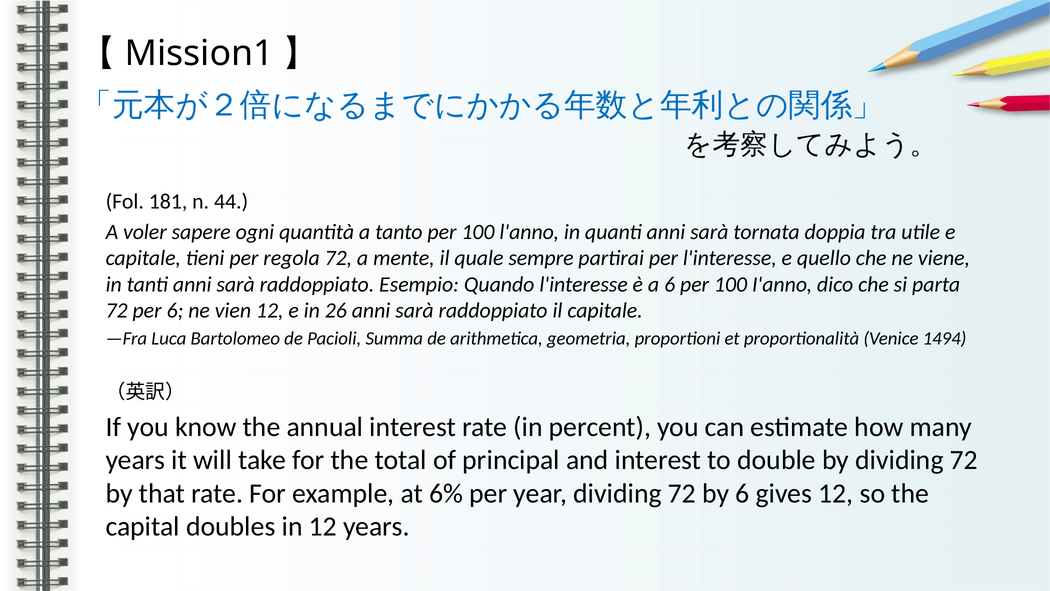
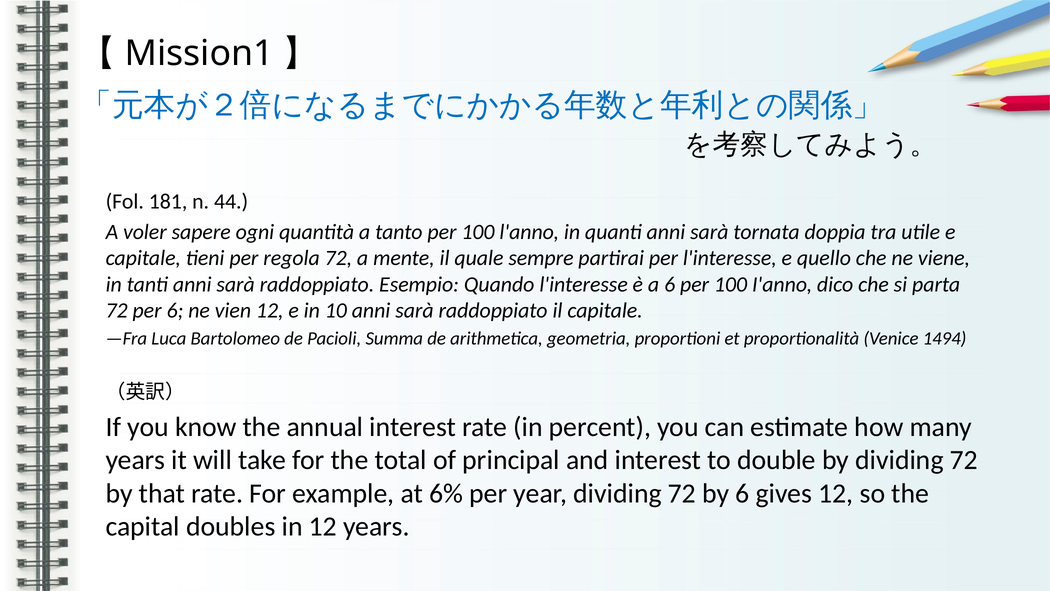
26: 26 -> 10 (336, 310)
